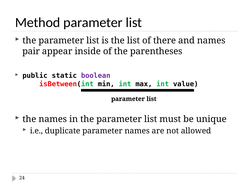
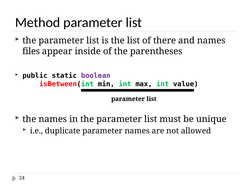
pair: pair -> files (31, 51)
